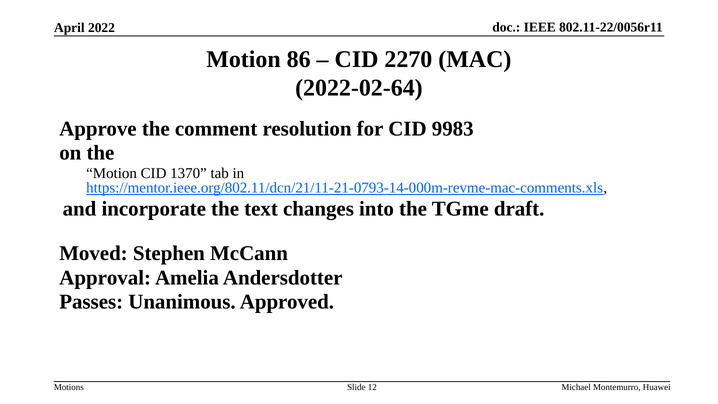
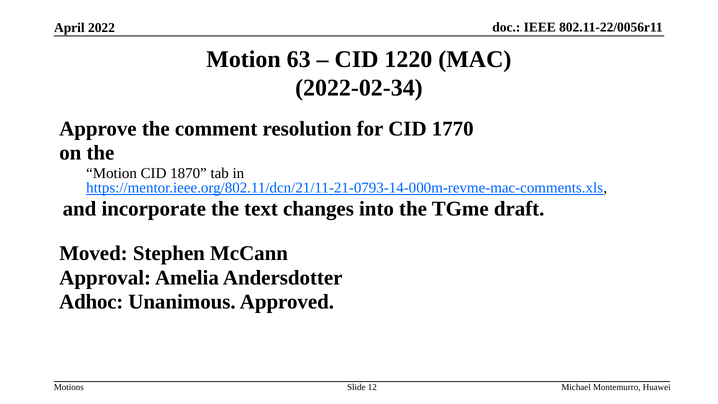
86: 86 -> 63 (299, 59)
2270: 2270 -> 1220 (408, 59)
2022-02-64: 2022-02-64 -> 2022-02-34 (359, 88)
9983: 9983 -> 1770 (453, 129)
1370: 1370 -> 1870 (188, 173)
Passes: Passes -> Adhoc (91, 302)
